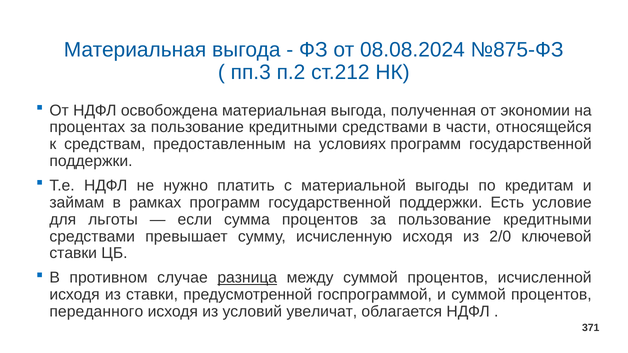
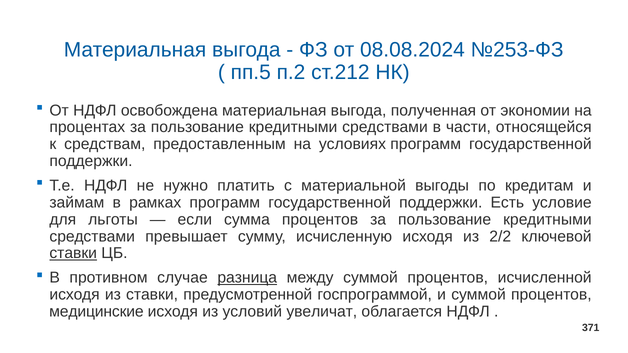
№875-ФЗ: №875-ФЗ -> №253-ФЗ (517, 50)
пп.3: пп.3 -> пп.5 (251, 73)
2/0: 2/0 -> 2/2 (500, 236)
ставки underline: none -> present (73, 253)
переданного: переданного -> медицинские (96, 312)
